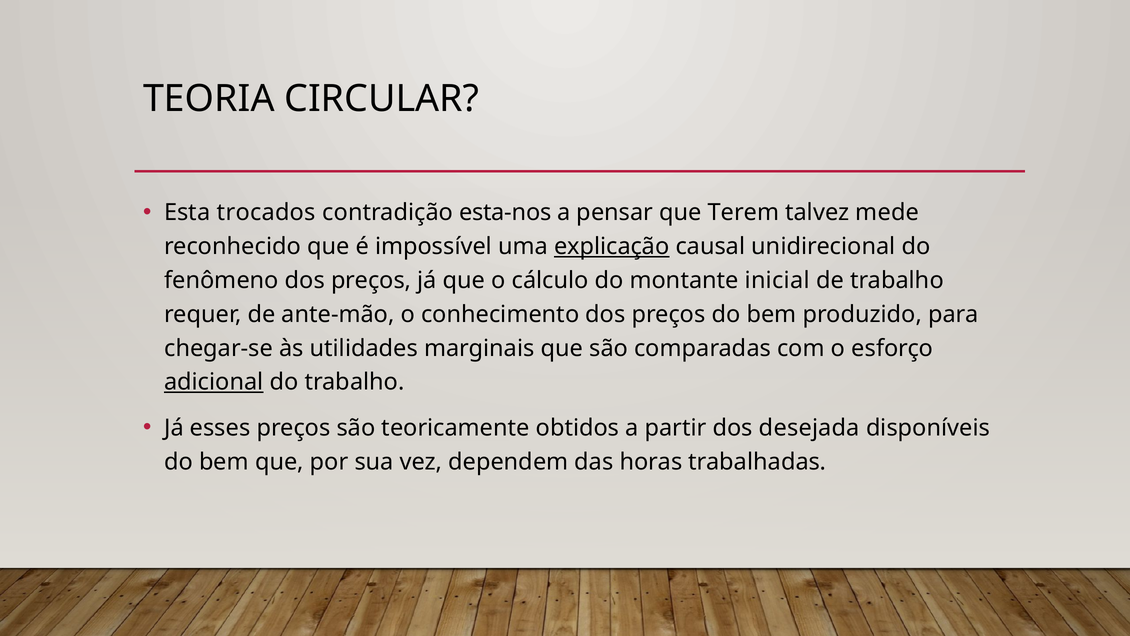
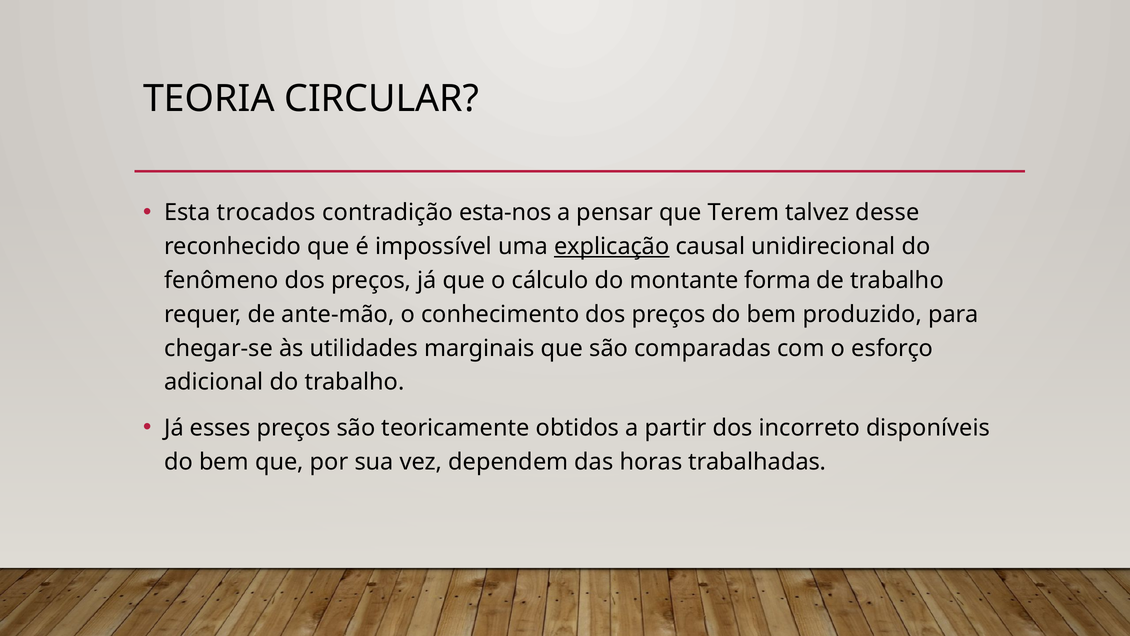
mede: mede -> desse (887, 212)
inicial: inicial -> forma (778, 280)
adicional underline: present -> none (214, 382)
desejada: desejada -> incorreto (809, 428)
